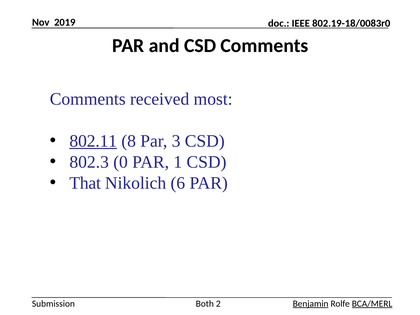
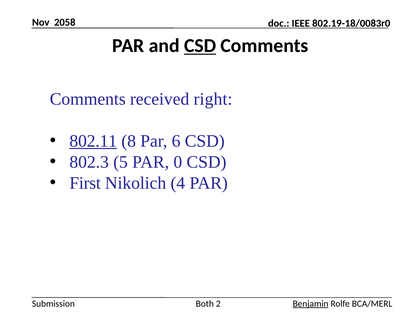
2019: 2019 -> 2058 (65, 22)
CSD underline: none -> present (200, 46)
most: most -> right (213, 99)
3: 3 -> 6 (176, 141)
0: 0 -> 5 (121, 162)
1: 1 -> 0 (178, 162)
That: That -> First (85, 183)
6: 6 -> 4 (178, 183)
BCA/MERL underline: present -> none (372, 304)
